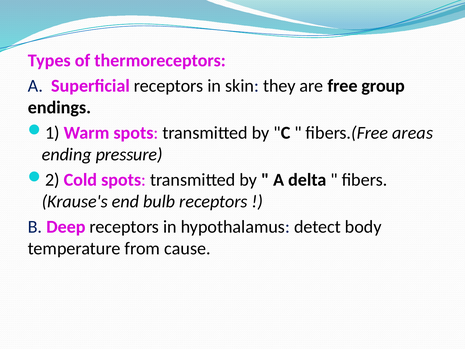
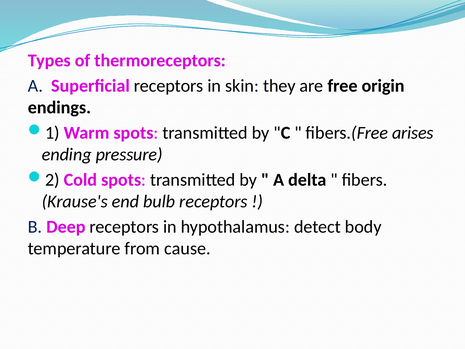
group: group -> origin (383, 86)
areas: areas -> arises (413, 133)
